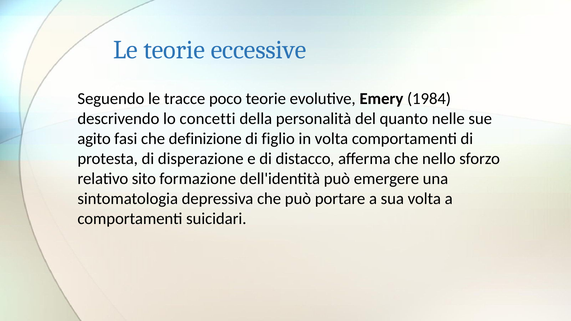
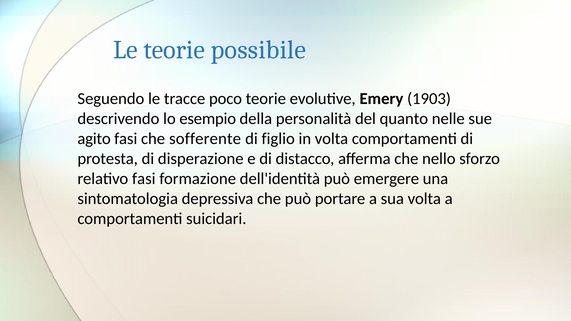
eccessive: eccessive -> possibile (258, 50)
1984: 1984 -> 1903 (429, 99)
concetti: concetti -> esempio (208, 119)
definizione: definizione -> sofferente (205, 139)
relativo sito: sito -> fasi (144, 179)
